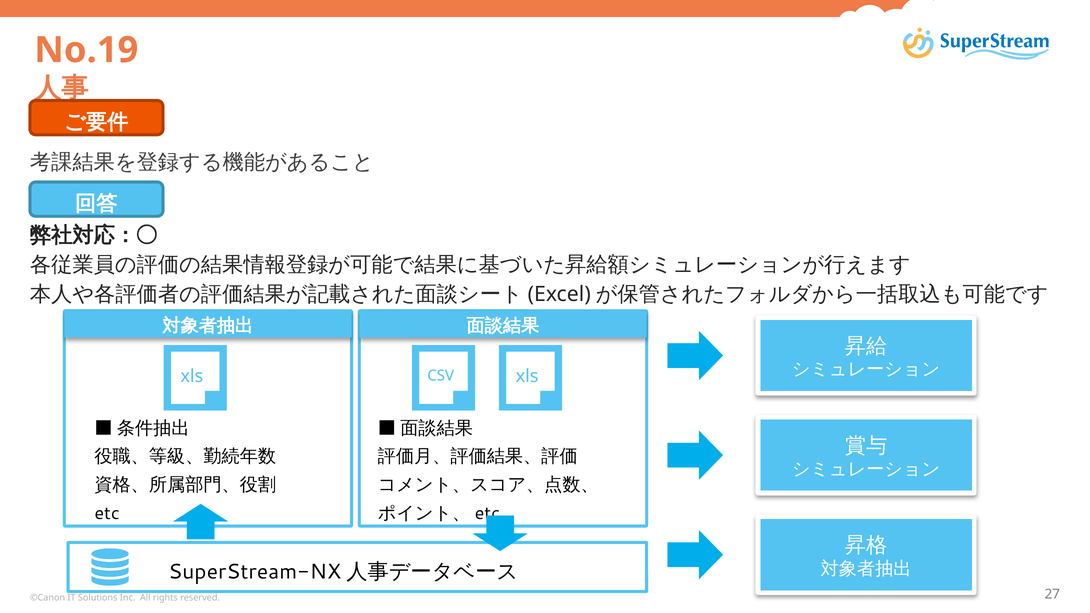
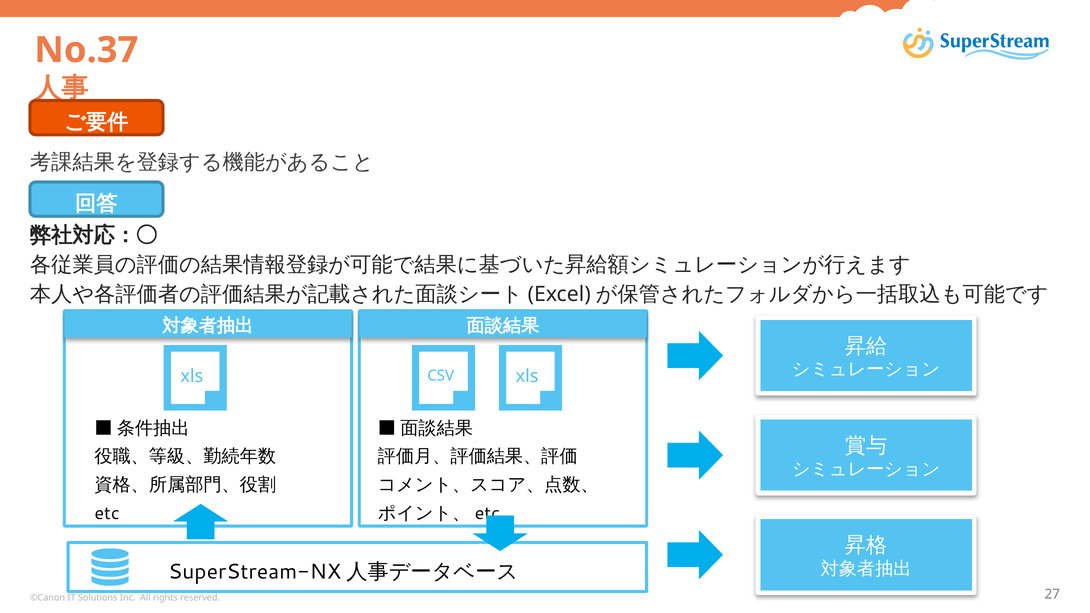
No.19: No.19 -> No.37 (86, 50)
